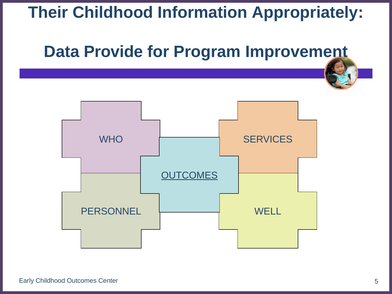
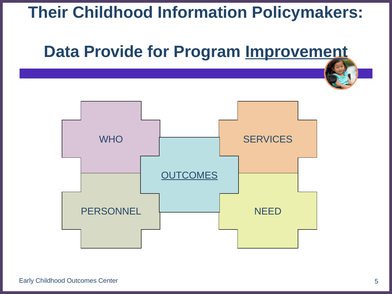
Appropriately: Appropriately -> Policymakers (308, 13)
Improvement underline: none -> present (297, 52)
WELL: WELL -> NEED (268, 211)
